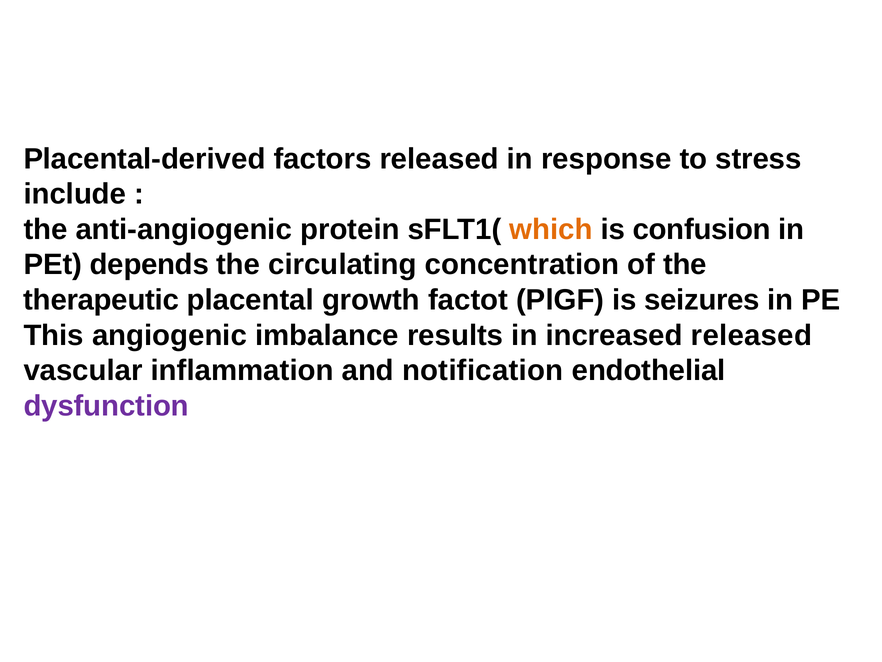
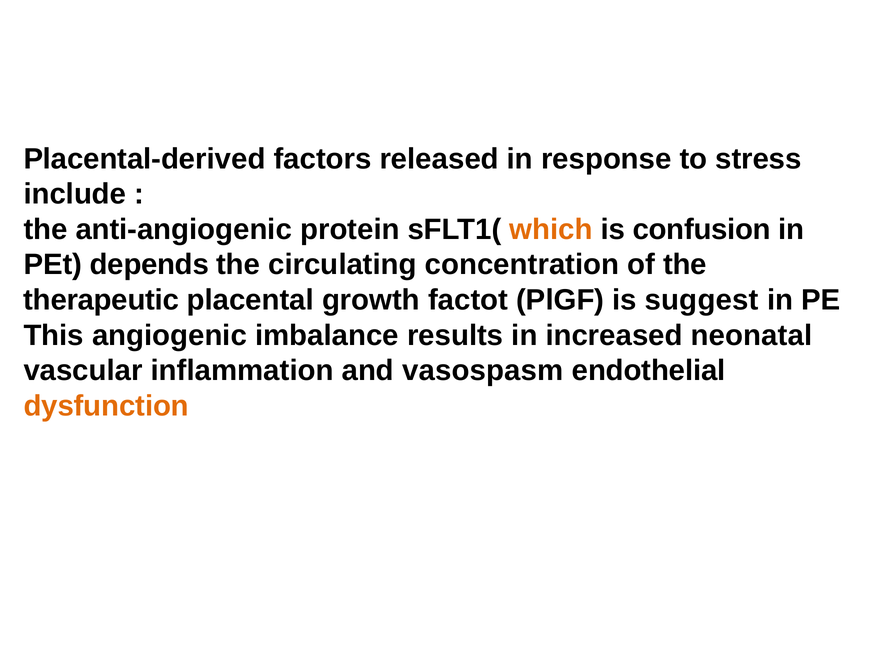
seizures: seizures -> suggest (702, 300)
increased released: released -> neonatal (752, 335)
notification: notification -> vasospasm (483, 370)
dysfunction colour: purple -> orange (106, 406)
